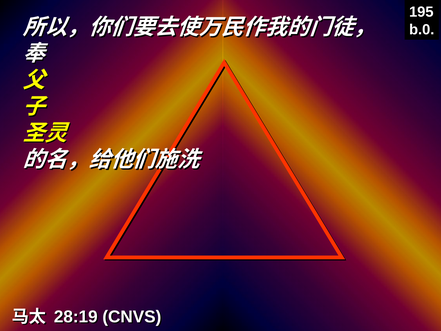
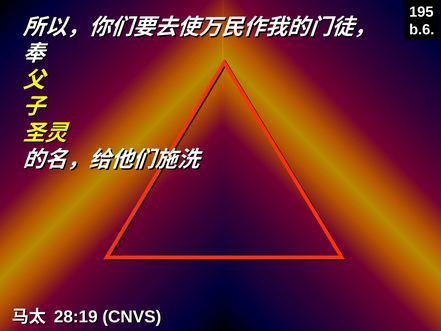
b.0: b.0 -> b.6 (422, 30)
